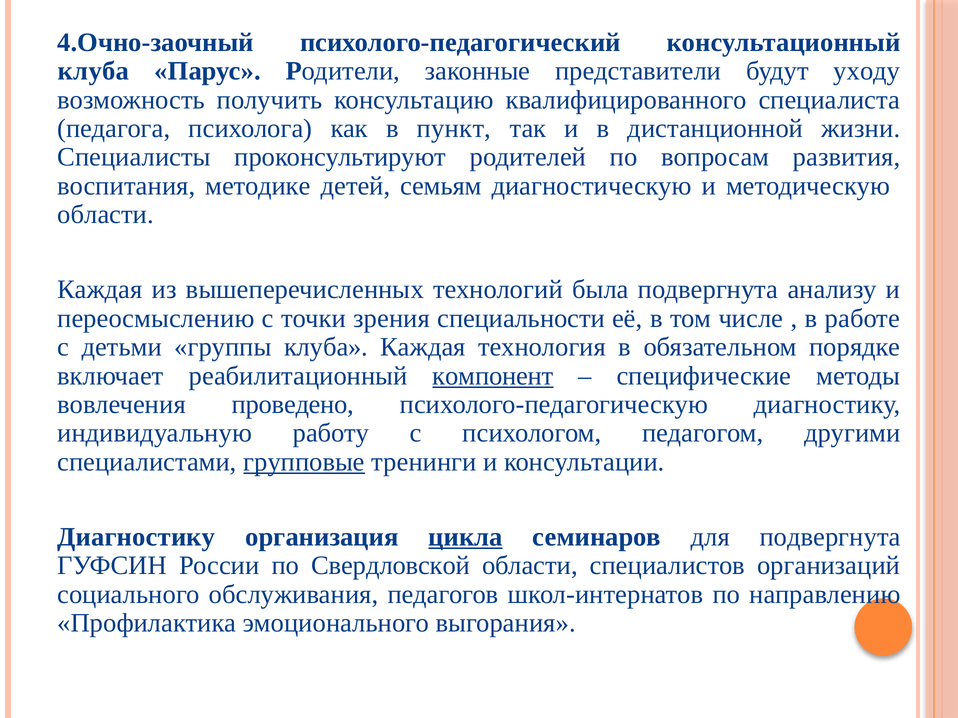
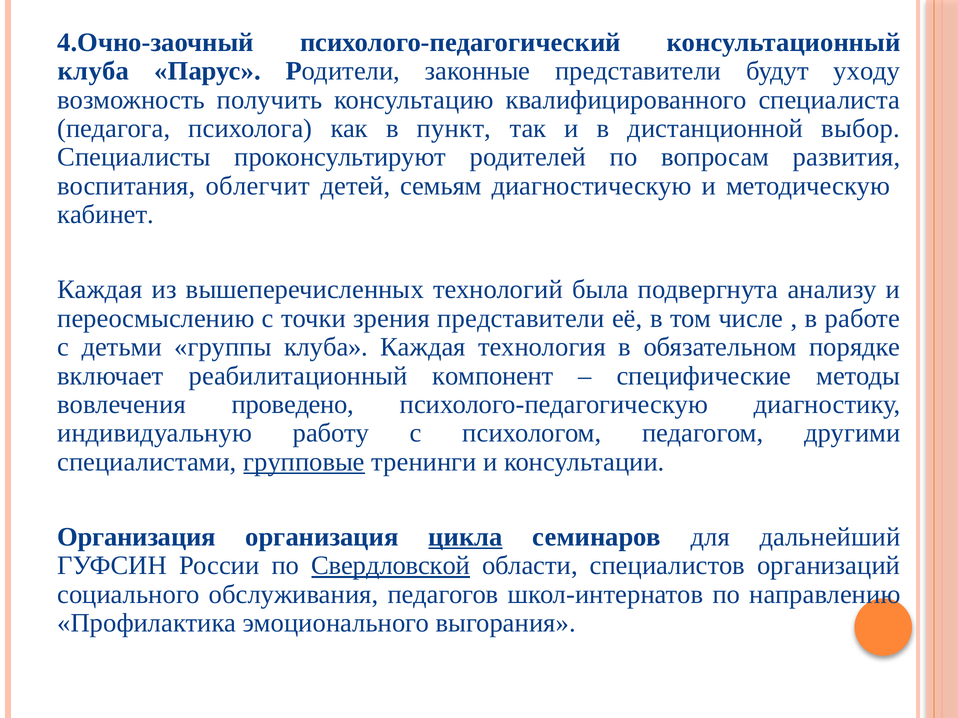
жизни: жизни -> выбор (861, 129)
методике: методике -> облегчит (258, 186)
области: области -> кабинет (106, 215)
зрения специальности: специальности -> представители (521, 319)
компонент underline: present -> none (493, 376)
Диагностику: Диагностику -> Организация (136, 537)
для подвергнута: подвергнута -> дальнейший (830, 537)
Свердловской underline: none -> present (391, 566)
